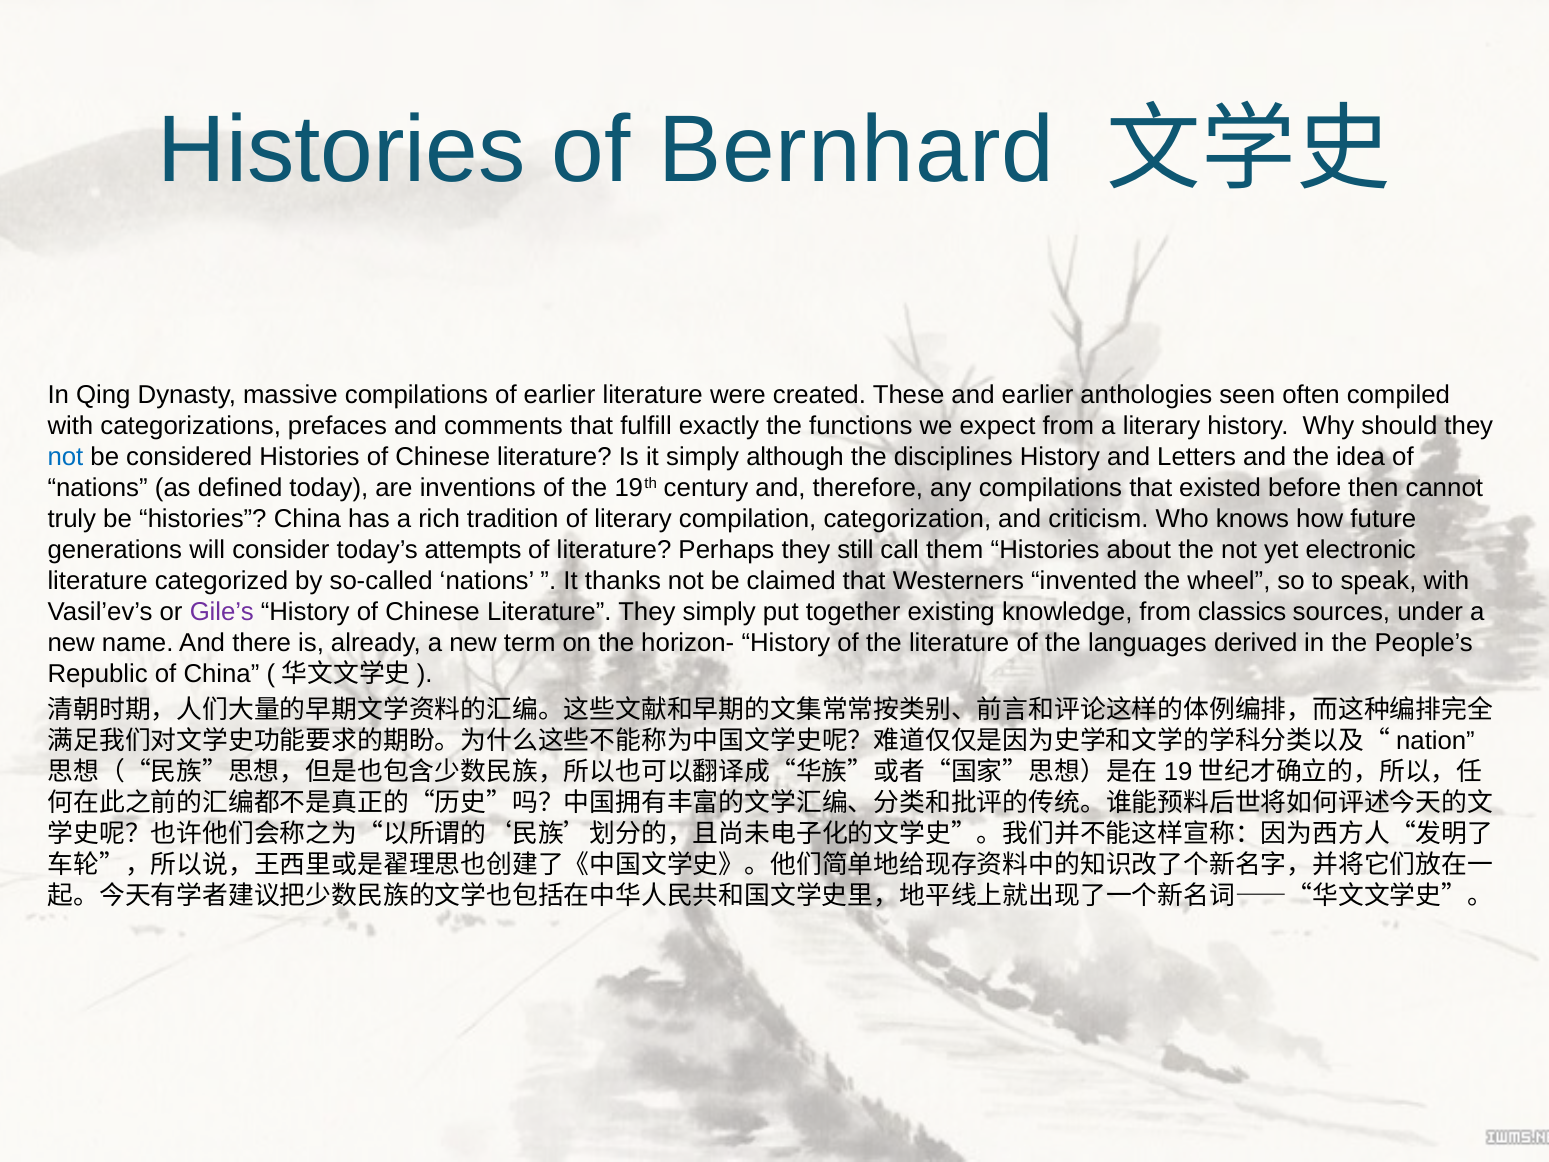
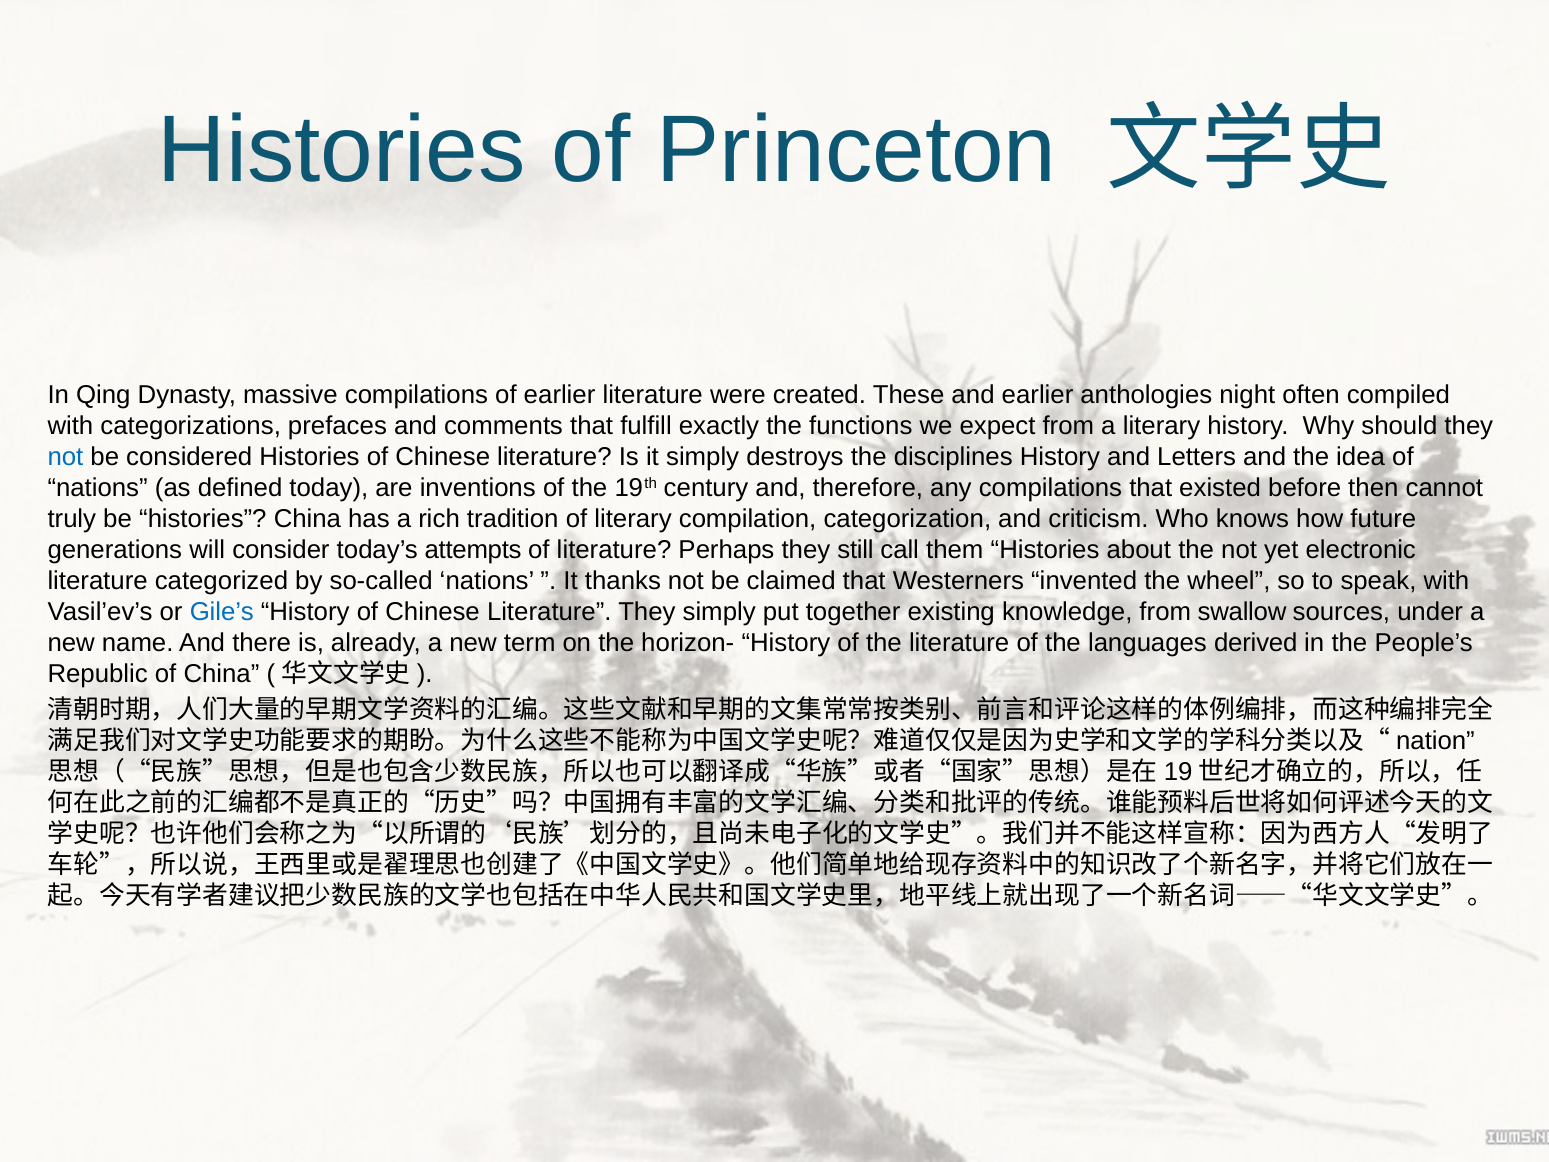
Bernhard: Bernhard -> Princeton (857, 150)
seen: seen -> night (1247, 395)
although: although -> destroys (795, 457)
Gile’s colour: purple -> blue (222, 612)
classics: classics -> swallow (1242, 612)
